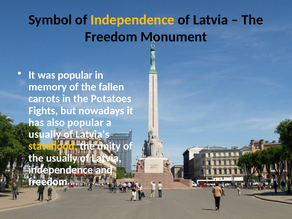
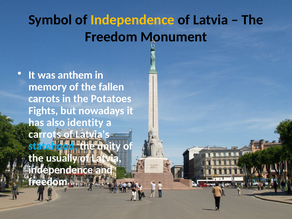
was popular: popular -> anthem (75, 75)
also popular: popular -> identity (85, 122)
usually: usually -> carrots (45, 134)
statehood colour: yellow -> light blue (53, 146)
